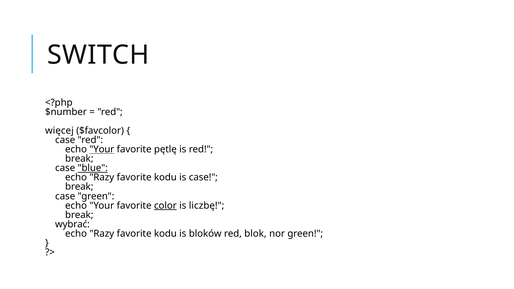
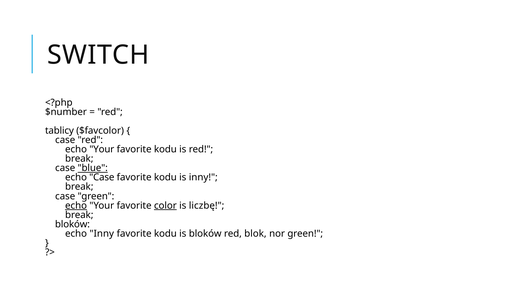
więcej: więcej -> tablicy (60, 131)
Your underline: present -> none (102, 149)
pętlę: pętlę -> kodu (165, 149)
Razy: Razy -> Case (102, 178)
is case: case -> inny (203, 178)
echo underline: none -> present (76, 206)
wybrać: wybrać -> bloków (72, 224)
Razy: Razy -> Inny (102, 234)
